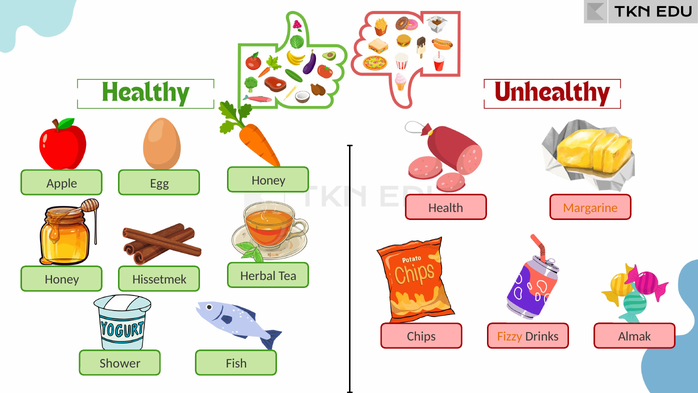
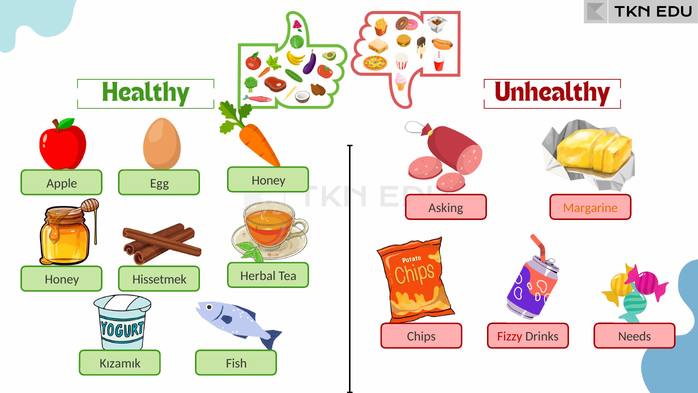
Health: Health -> Asking (446, 208)
Fizzy colour: orange -> red (510, 336)
Almak: Almak -> Needs (635, 336)
Shower: Shower -> Kızamık (120, 363)
